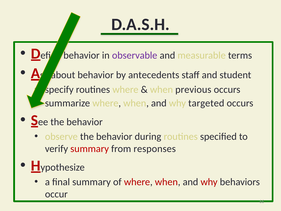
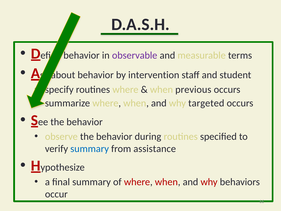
antecedents: antecedents -> intervention (154, 75)
summary colour: red -> blue (90, 148)
responses: responses -> assistance (155, 148)
